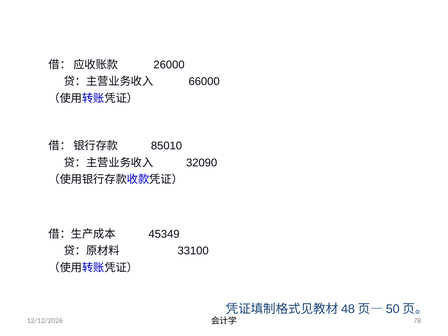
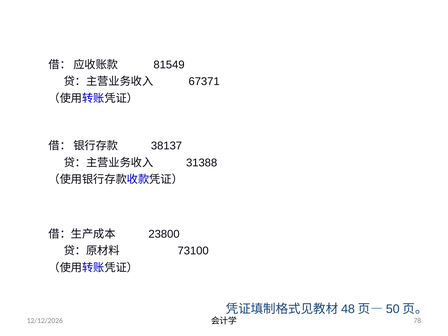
26000: 26000 -> 81549 (169, 65)
66000: 66000 -> 67371 (204, 82)
85010: 85010 -> 38137 (166, 146)
32090: 32090 -> 31388 (202, 163)
45349: 45349 -> 23800 (164, 234)
33100: 33100 -> 73100 (193, 251)
